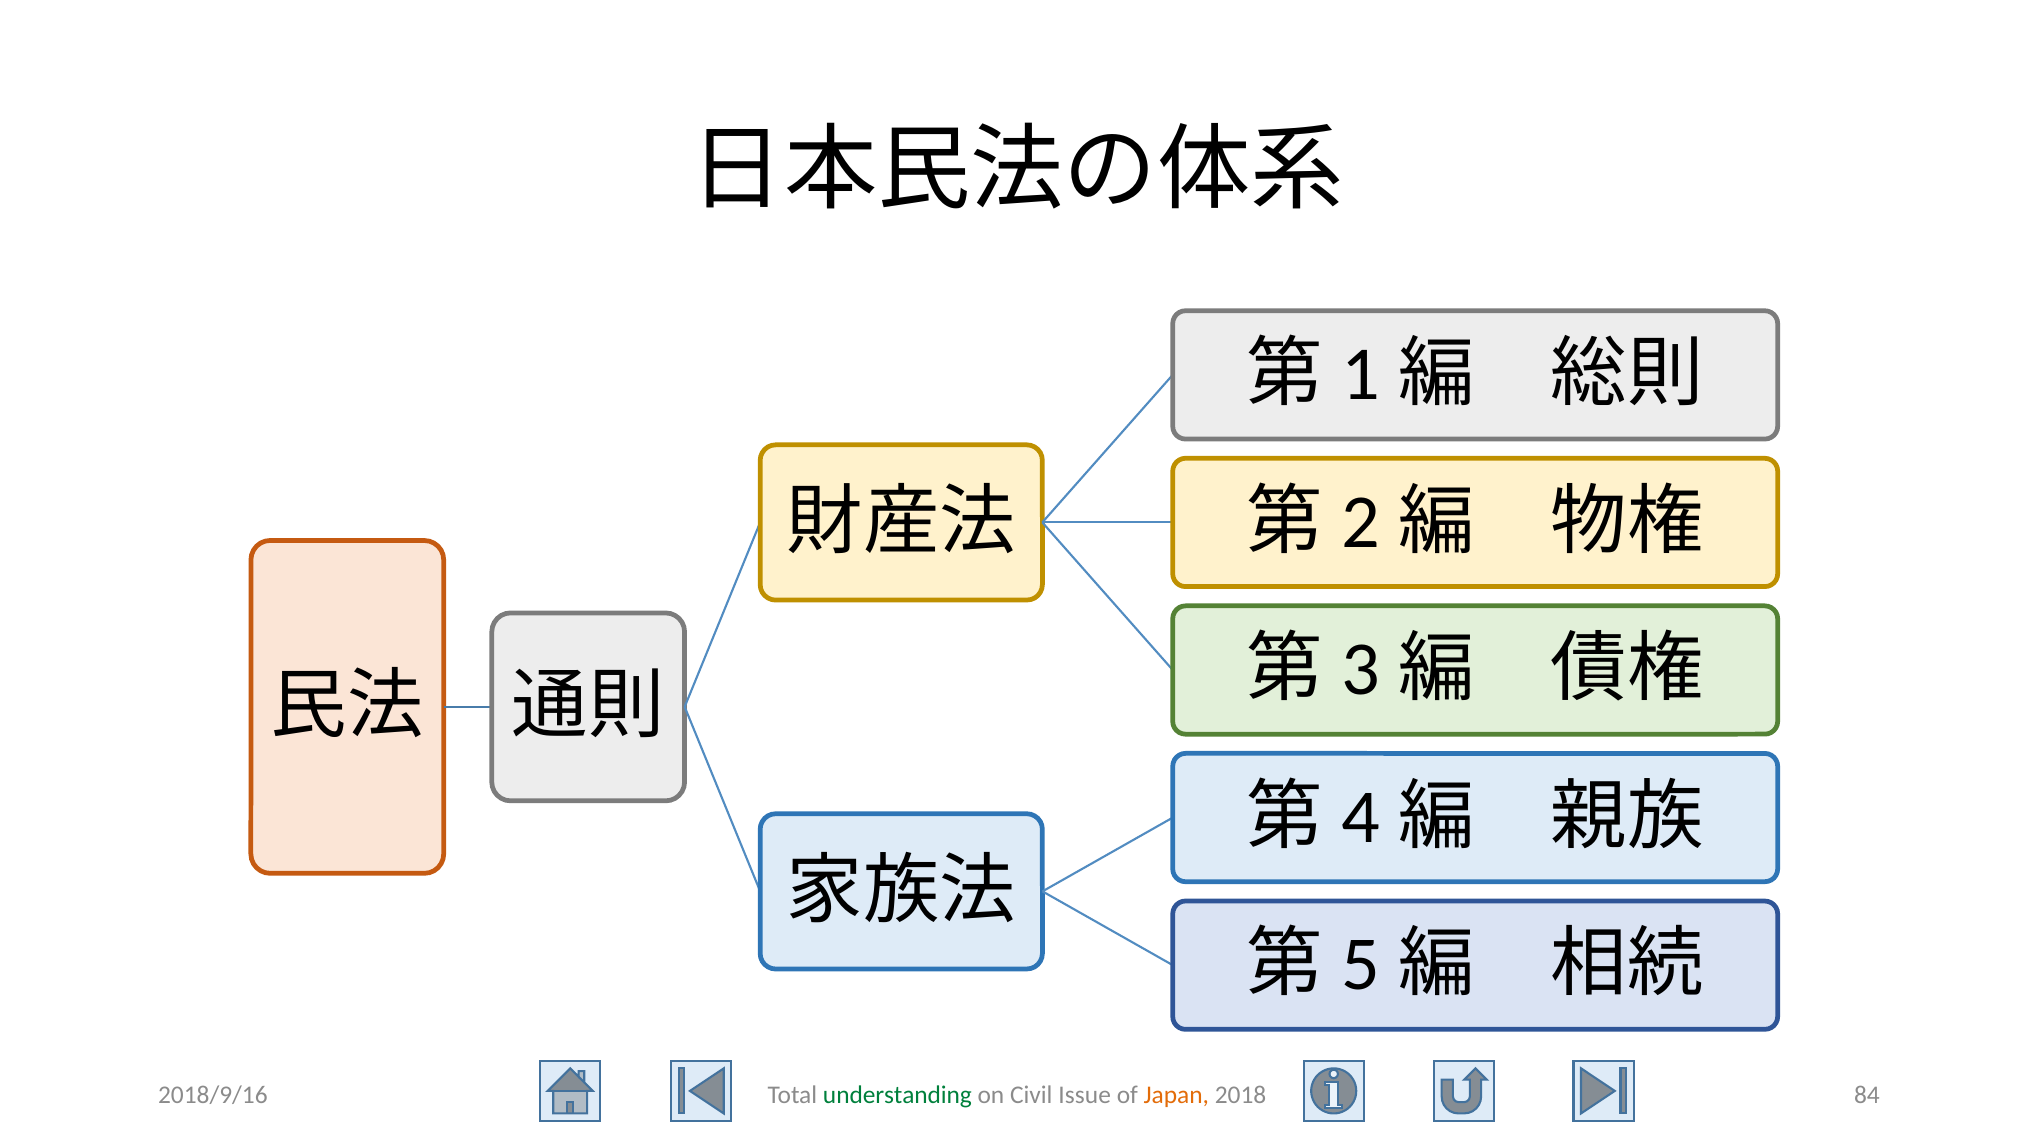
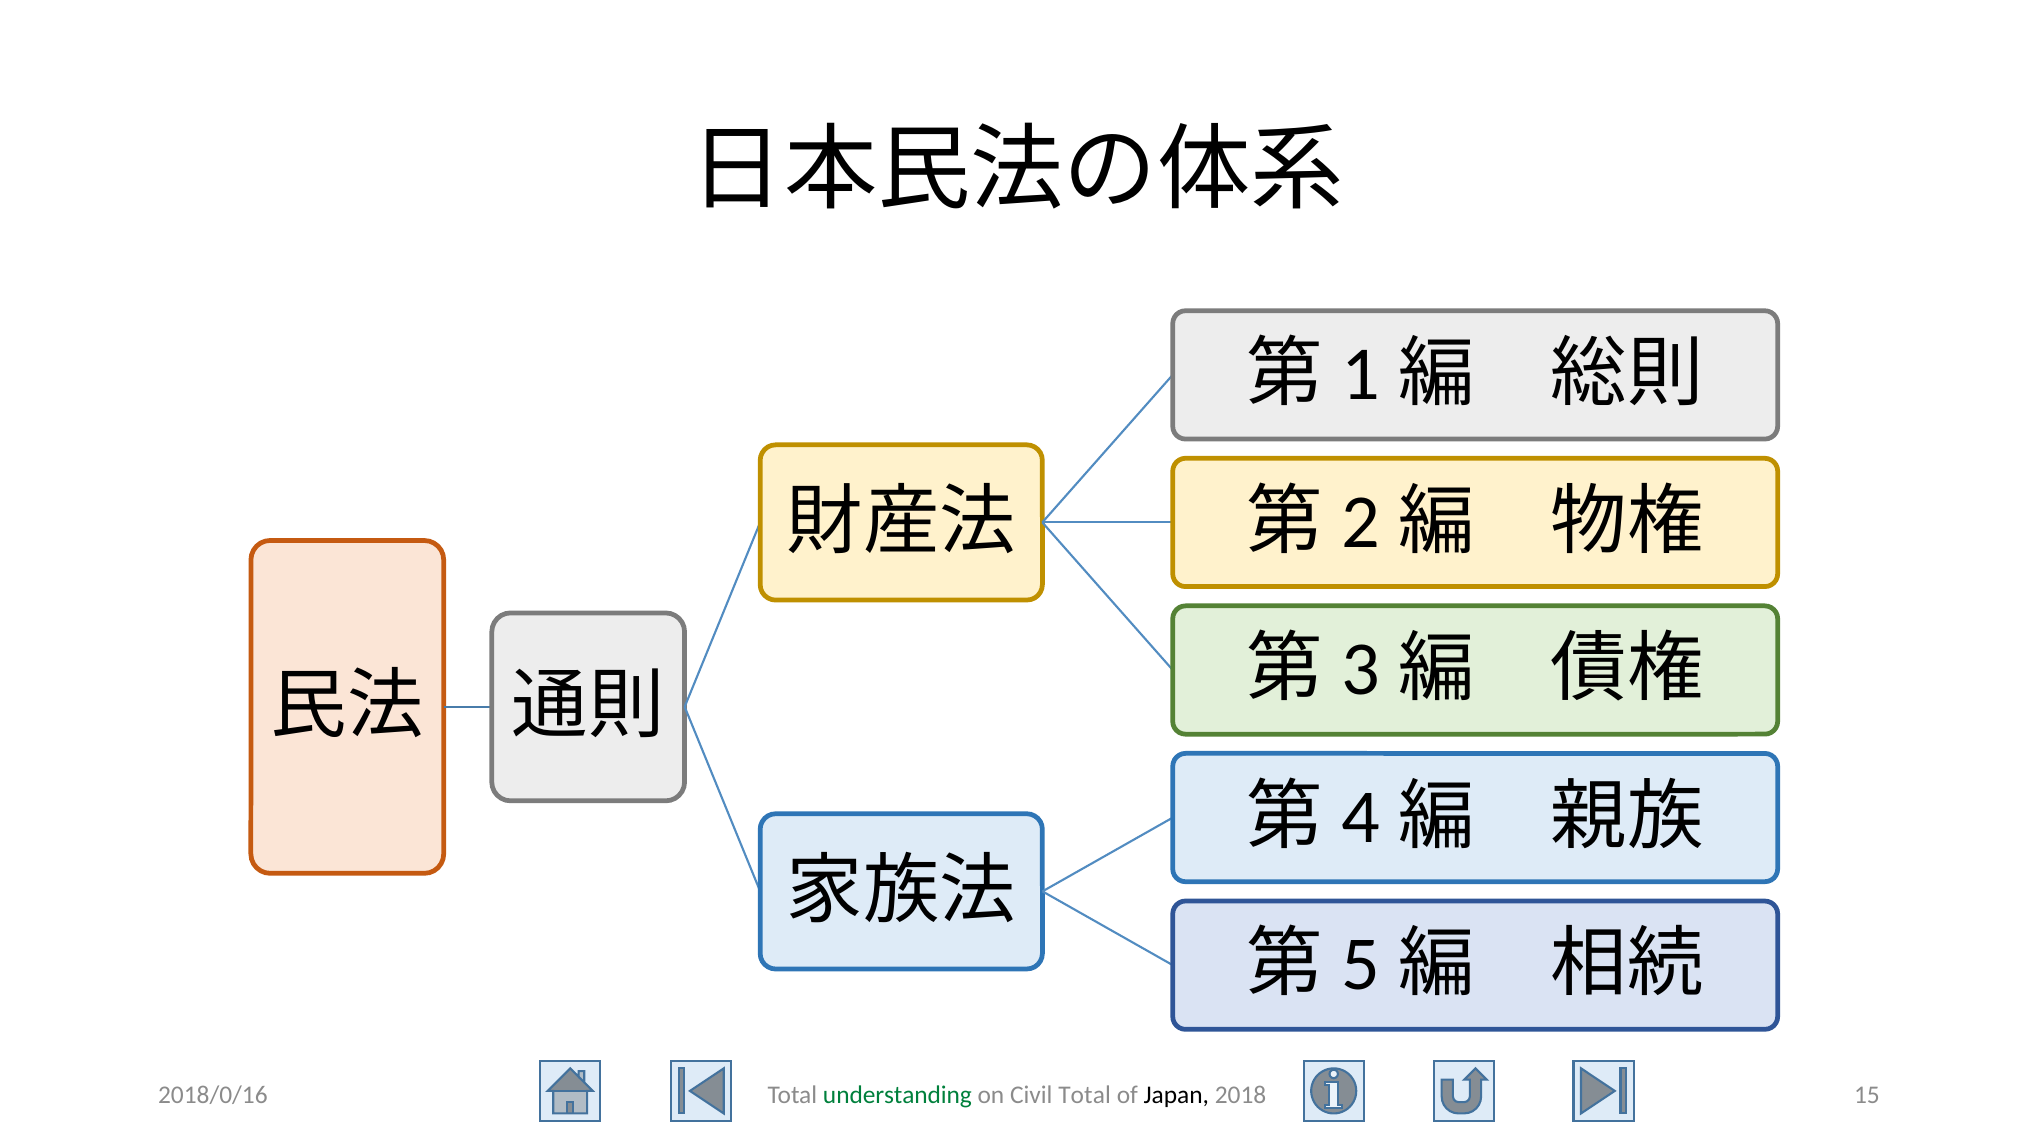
2018/9/16: 2018/9/16 -> 2018/0/16 (213, 1095)
Civil Issue: Issue -> Total (1085, 1095)
Japan colour: orange -> black (1176, 1095)
84: 84 -> 15 (1867, 1094)
